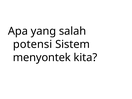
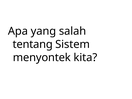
potensi: potensi -> tentang (33, 44)
